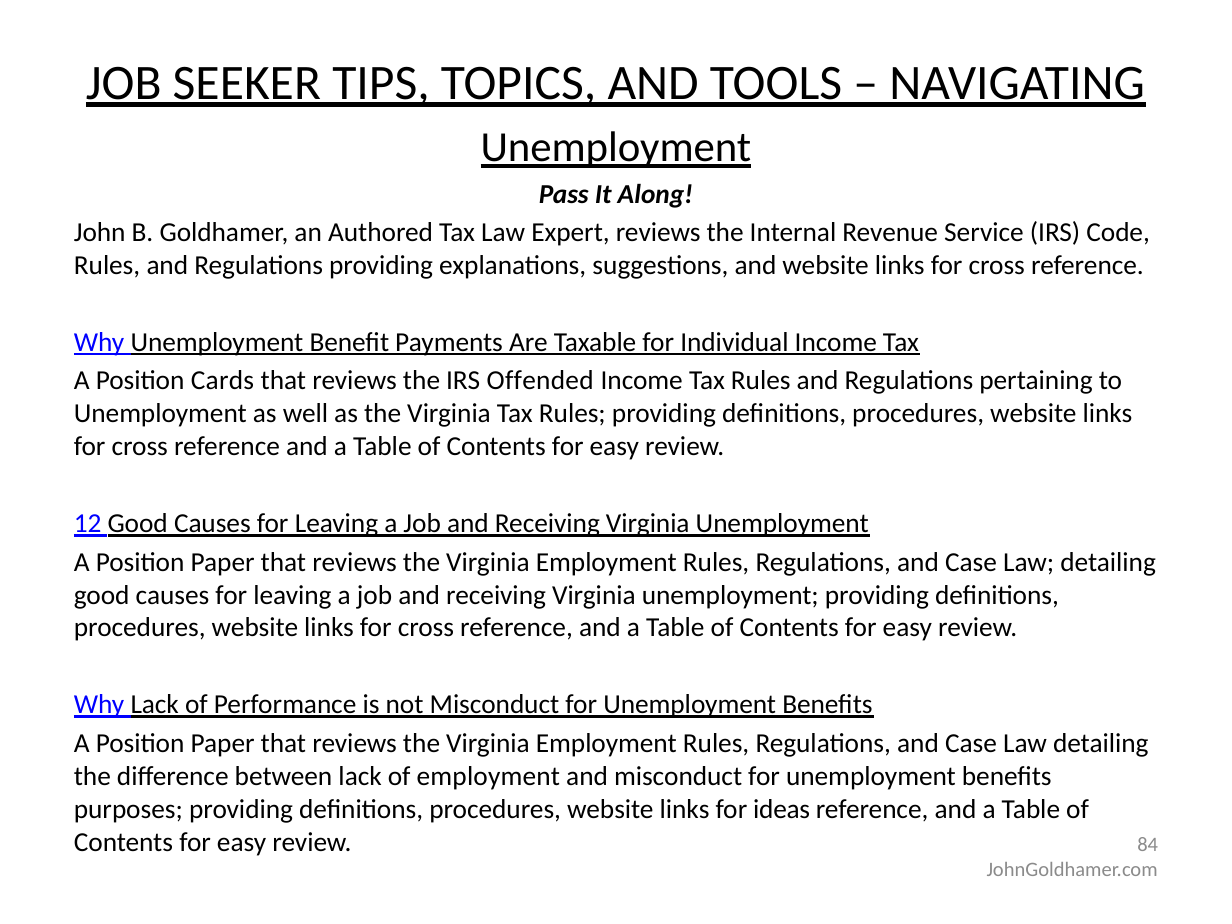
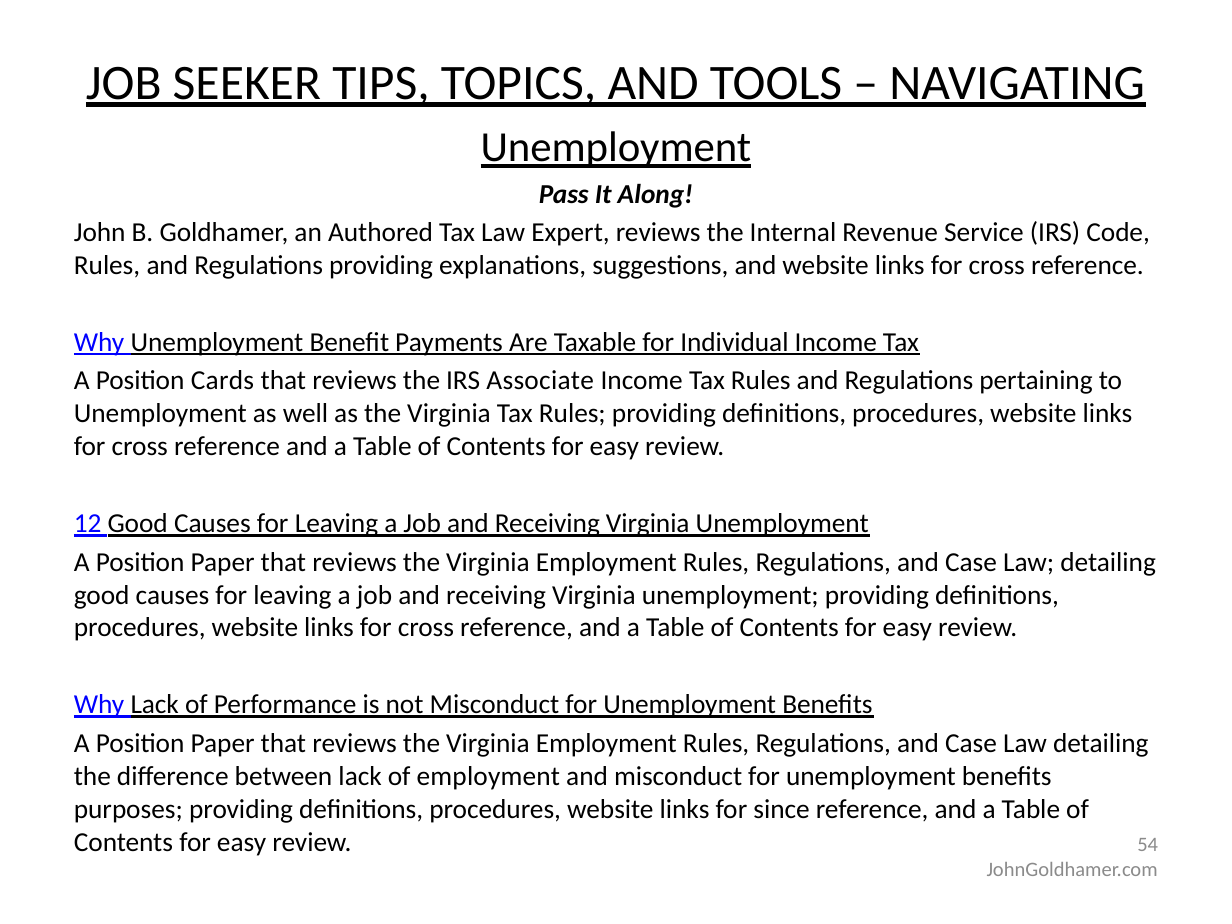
Offended: Offended -> Associate (540, 381)
ideas: ideas -> since (782, 809)
84: 84 -> 54 (1148, 845)
